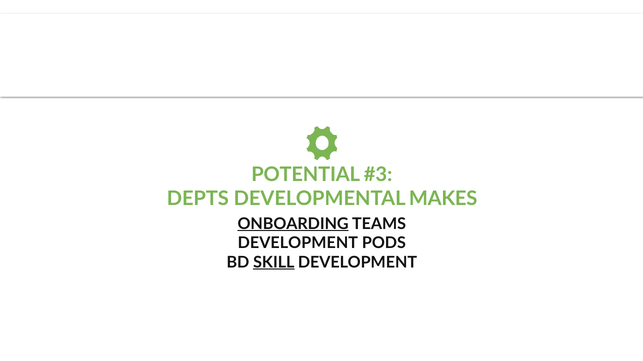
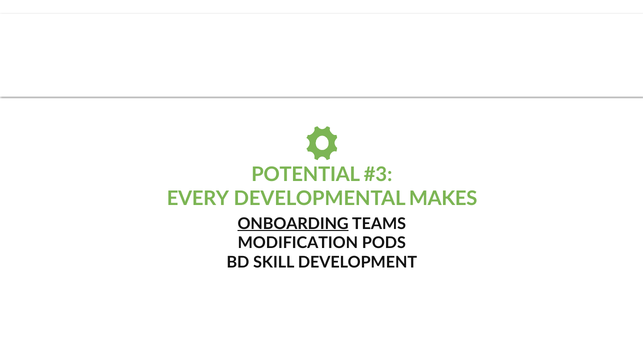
DEPTS: DEPTS -> EVERY (198, 199)
DEVELOPMENT: DEVELOPMENT -> MODIFICATION (298, 243)
SKILL underline: present -> none (274, 263)
